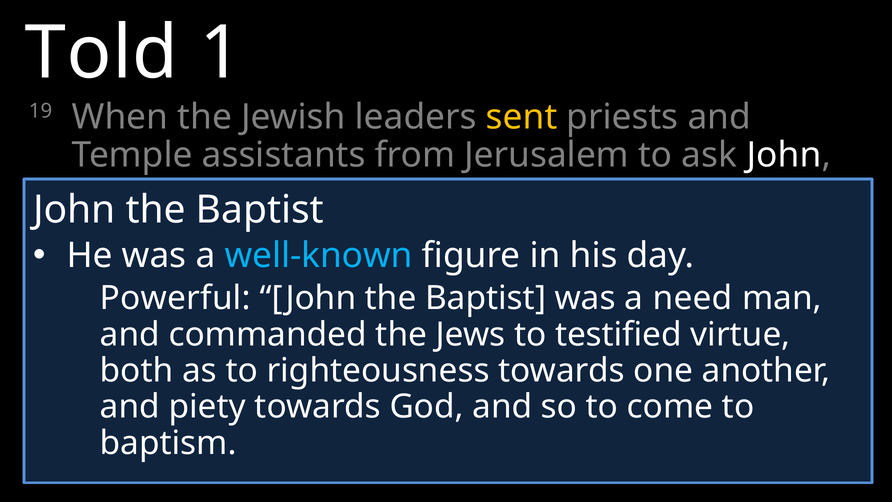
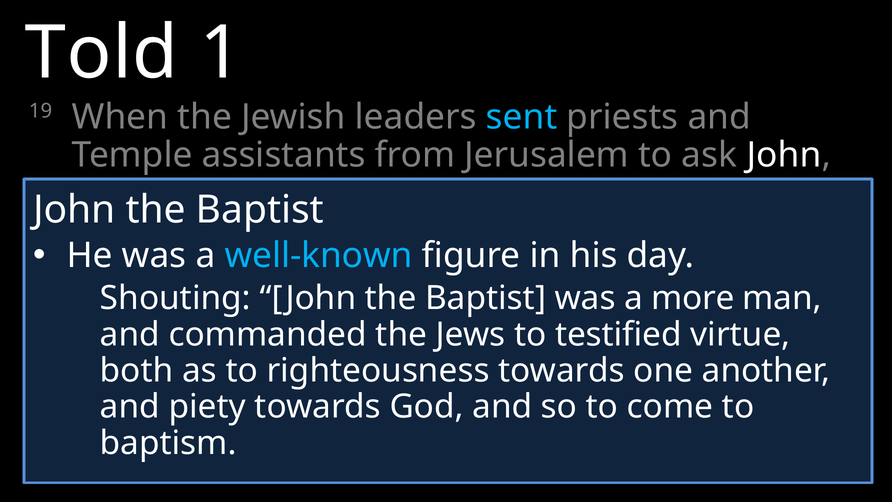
sent colour: yellow -> light blue (522, 117)
Powerful: Powerful -> Shouting (175, 298)
need: need -> more (693, 298)
